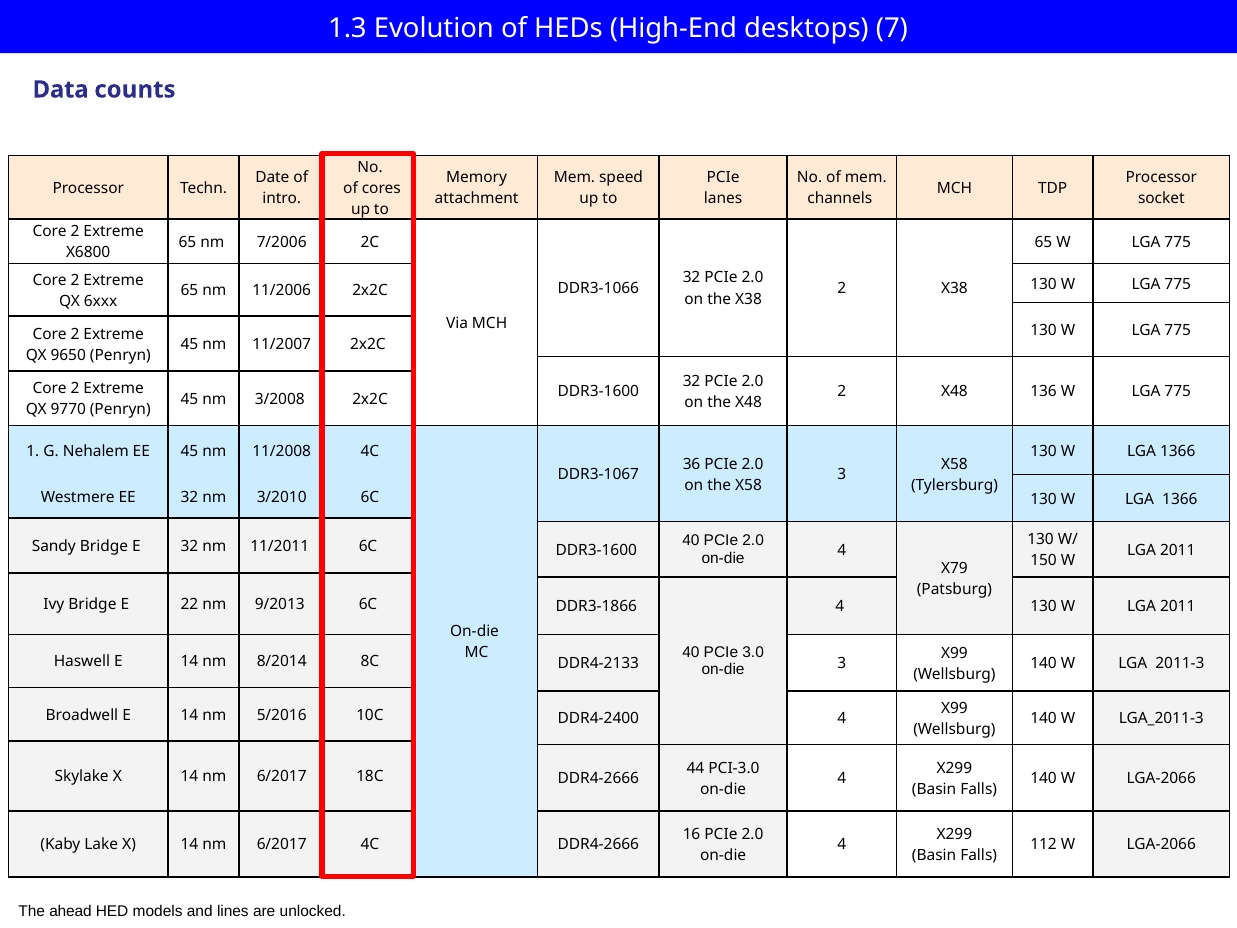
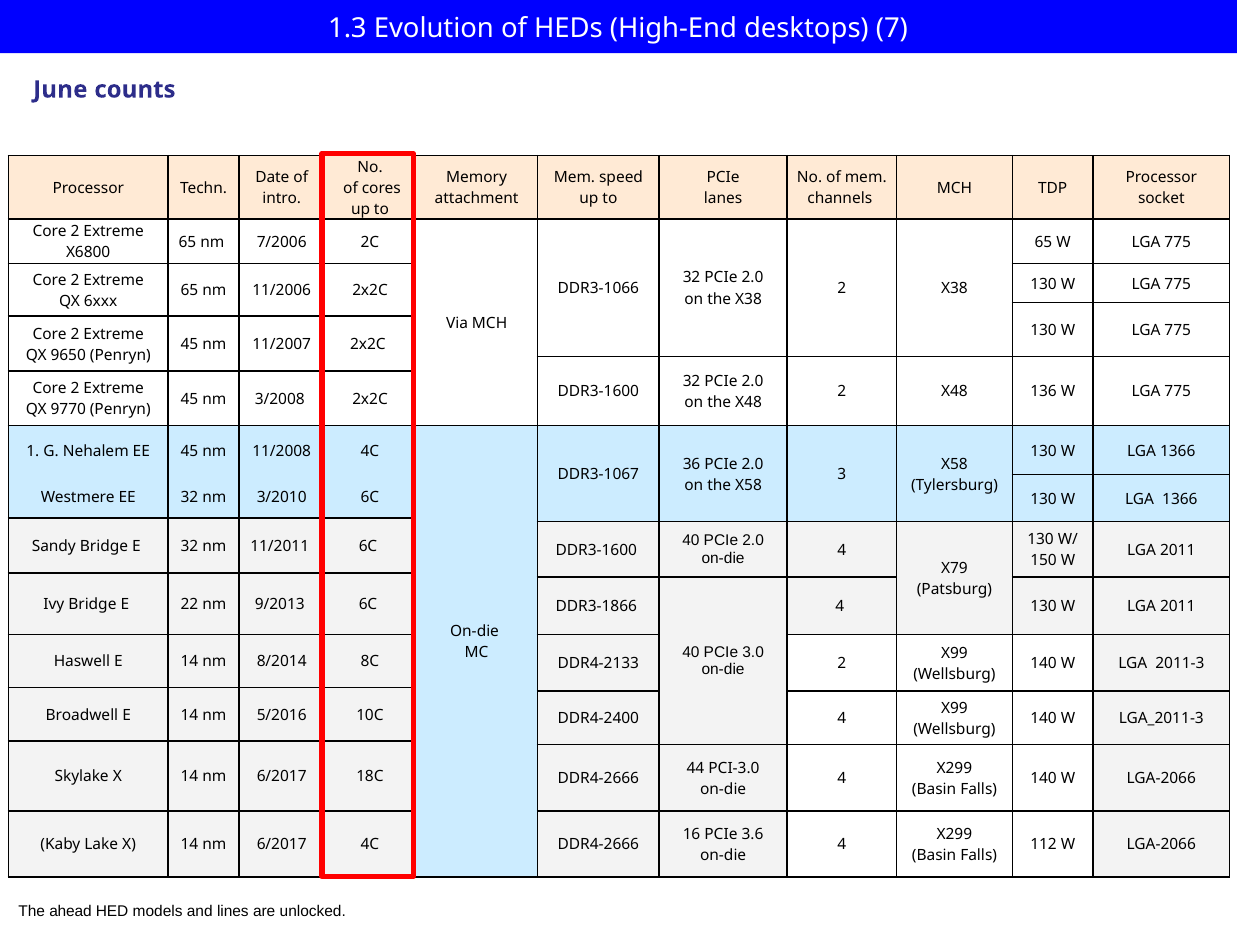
Data: Data -> June (60, 90)
DDR4-2133 3: 3 -> 2 (842, 663)
16 PCIe 2.0: 2.0 -> 3.6 (753, 834)
